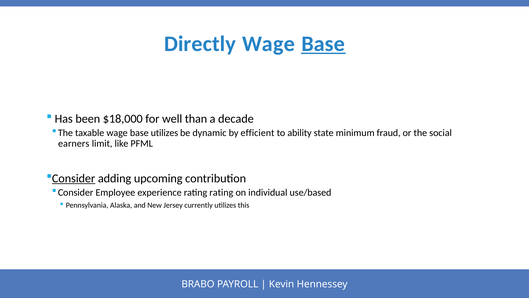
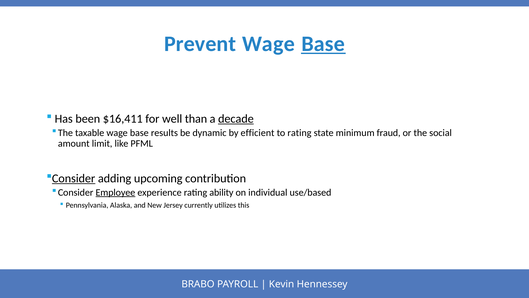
Directly: Directly -> Prevent (200, 44)
$18,000: $18,000 -> $16,411 (123, 119)
decade underline: none -> present (236, 119)
base utilizes: utilizes -> results (164, 133)
to ability: ability -> rating (299, 133)
earners: earners -> amount (74, 143)
Employee underline: none -> present (115, 192)
rating rating: rating -> ability (221, 192)
